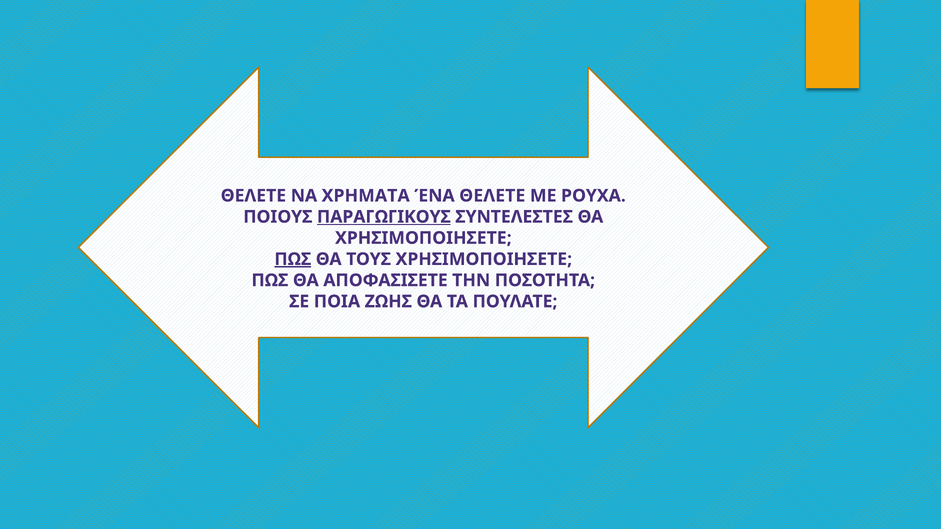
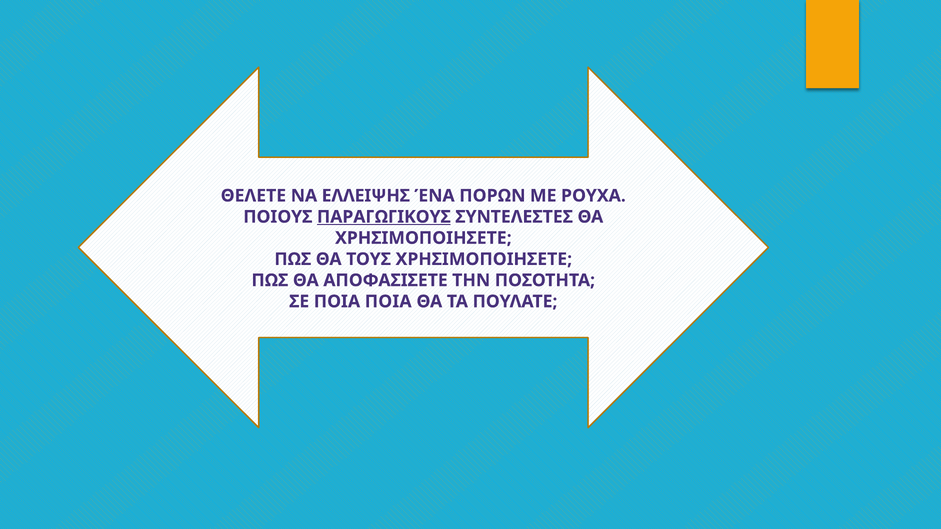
ΧΡΗΜΑΤΑ: ΧΡΗΜΑΤΑ -> ΕΛΛΕΙΨΗΣ (366, 196)
ΈΝΑ ΘΕΛΕΤΕ: ΘΕΛΕΤΕ -> ΠΟΡΩΝ (492, 196)
ΠΩΣ underline: present -> none (293, 259)
ΠΟΙΑ ΖΩΗΣ: ΖΩΗΣ -> ΠΟΙΑ (388, 302)
